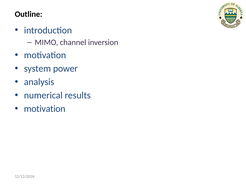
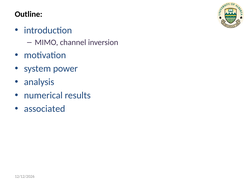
motivation: motivation -> associated (45, 109)
